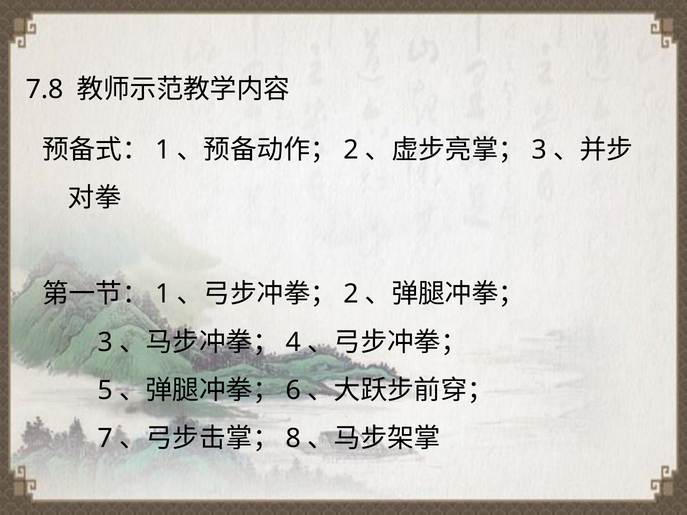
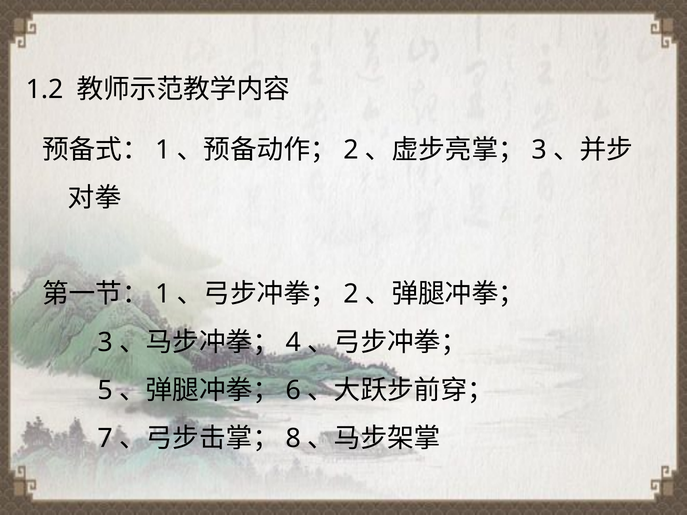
7.8: 7.8 -> 1.2 (44, 89)
